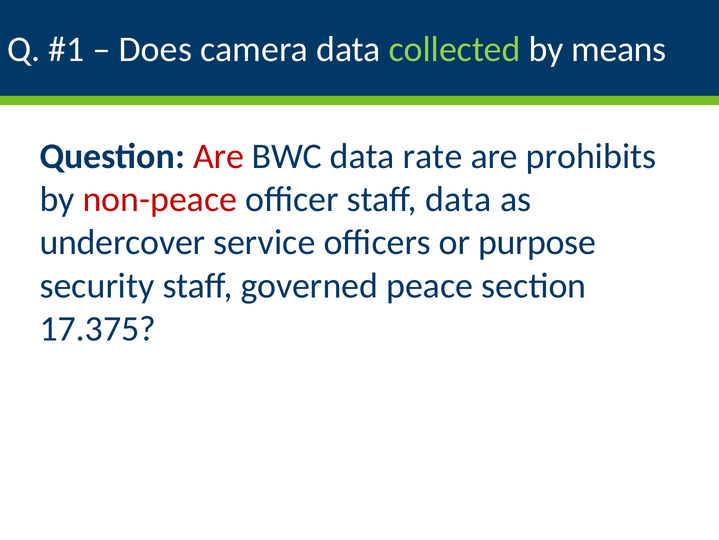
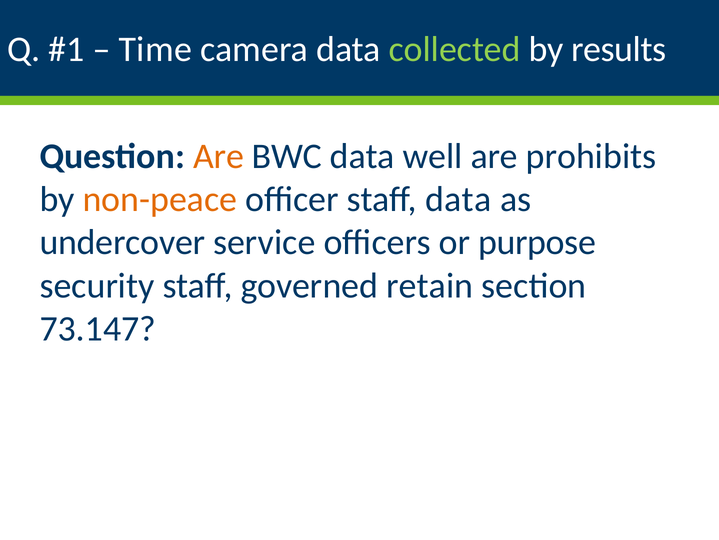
Does: Does -> Time (155, 49)
means: means -> results (619, 49)
Are colour: red -> orange (219, 156)
rate: rate -> well (433, 156)
non-peace colour: red -> orange (160, 199)
peace: peace -> retain (430, 285)
17.375: 17.375 -> 73.147 (98, 328)
